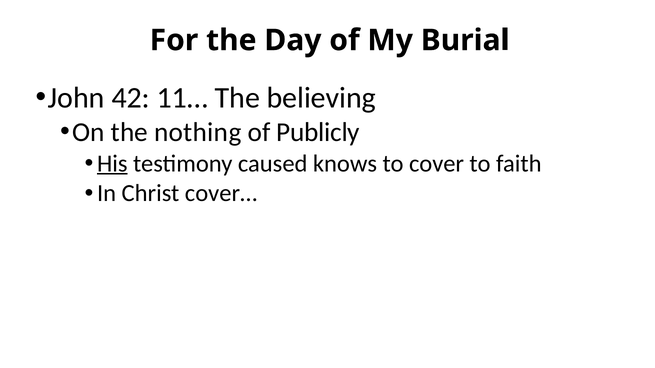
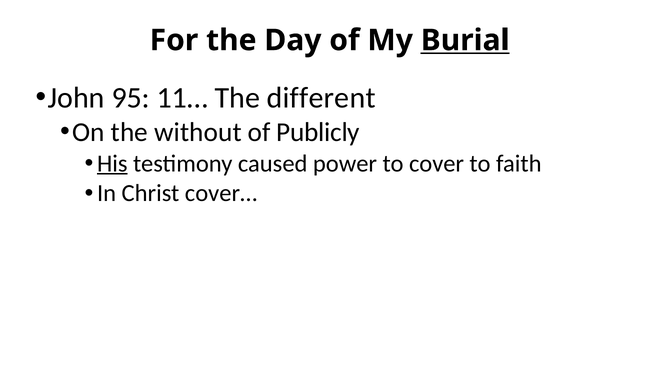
Burial underline: none -> present (465, 40)
42: 42 -> 95 (131, 98)
believing: believing -> different (321, 98)
nothing: nothing -> without (198, 132)
knows: knows -> power (345, 164)
